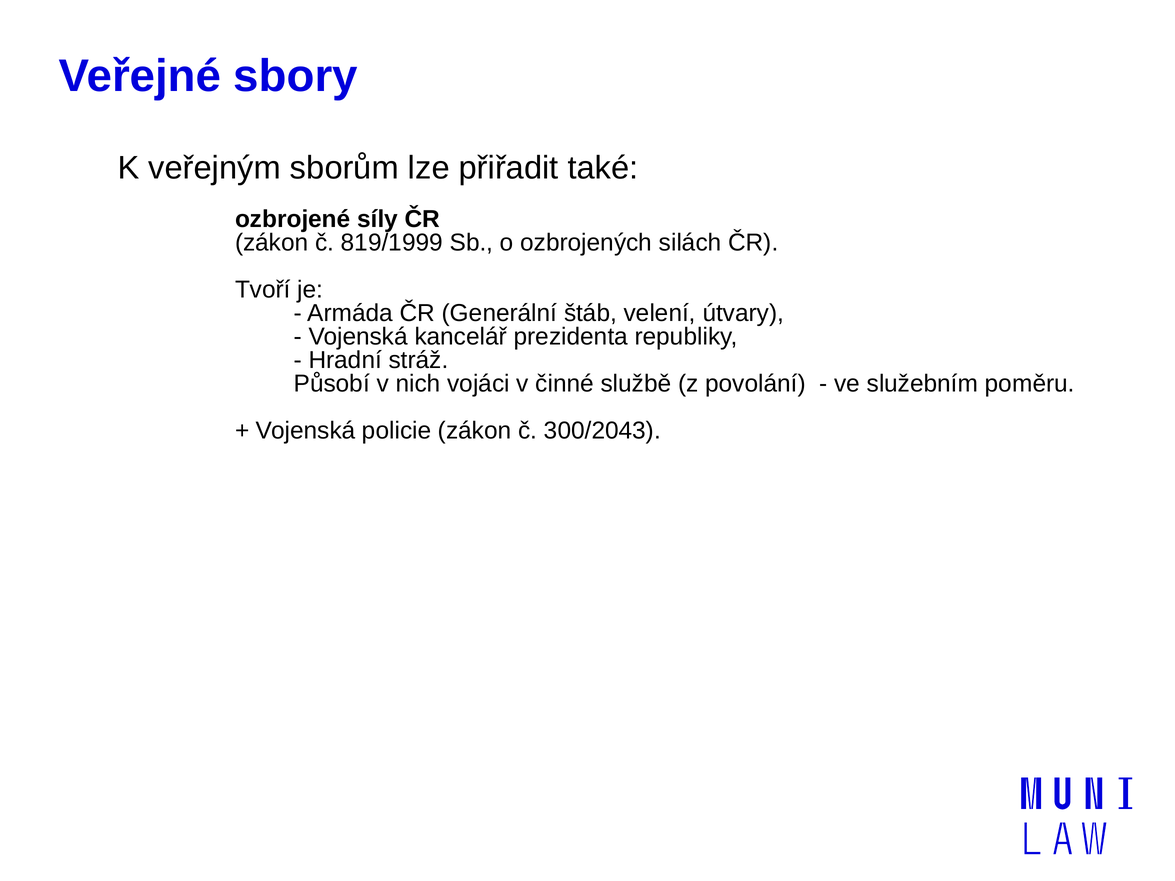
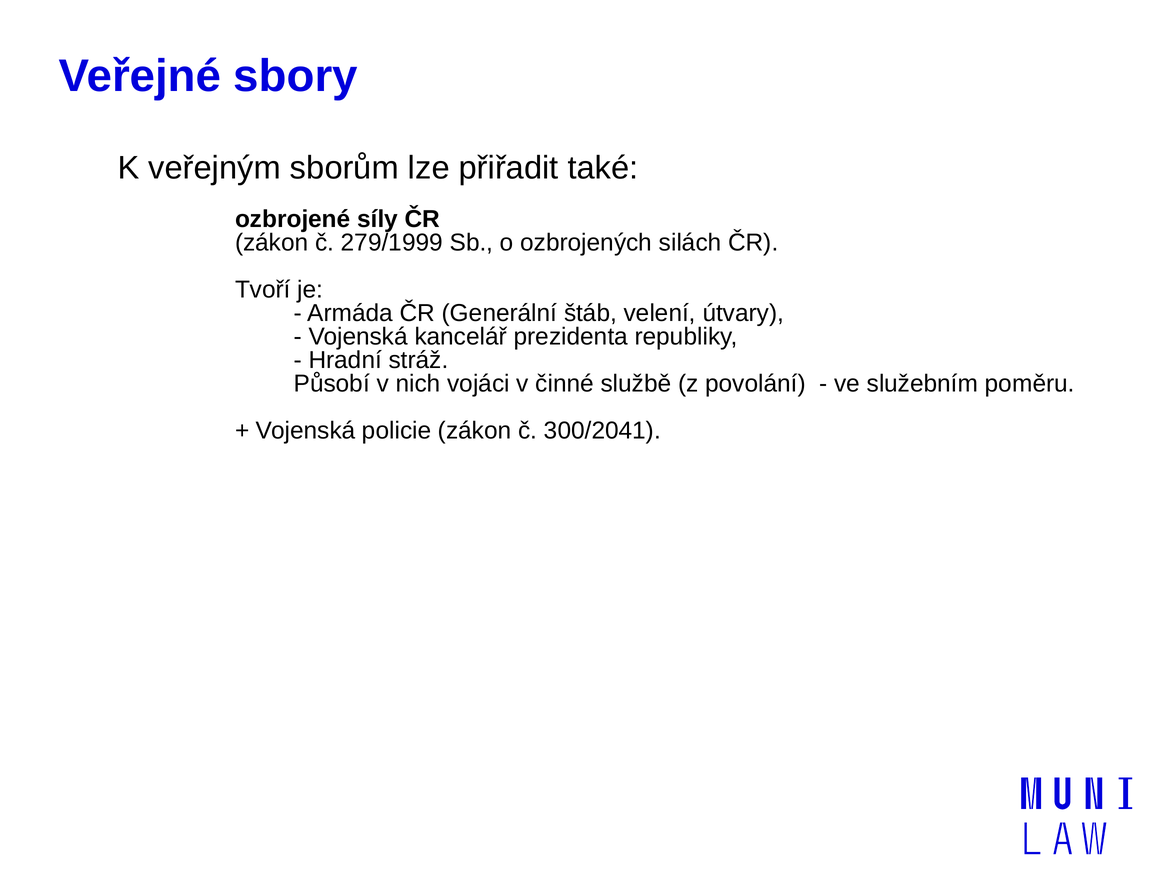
819/1999: 819/1999 -> 279/1999 (392, 243)
300/2043: 300/2043 -> 300/2041 (602, 431)
